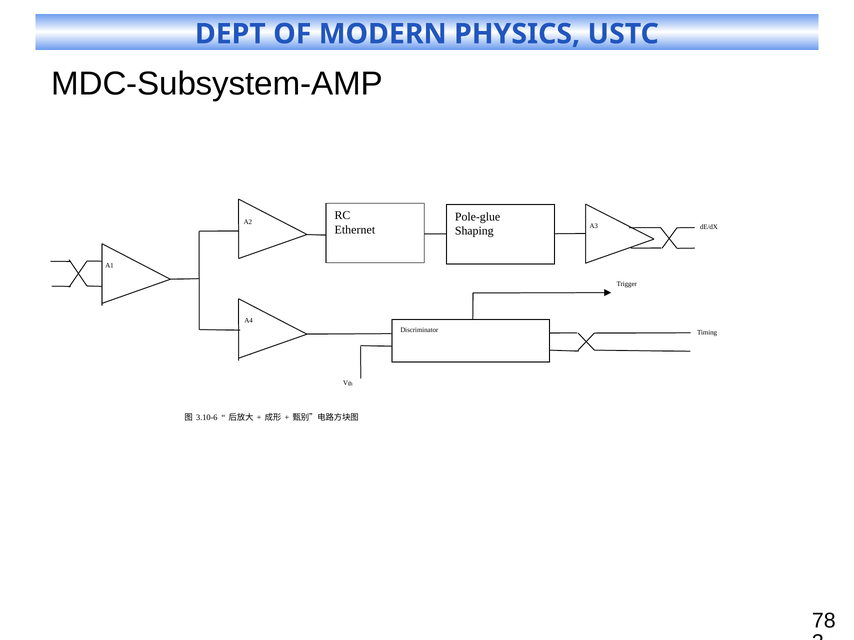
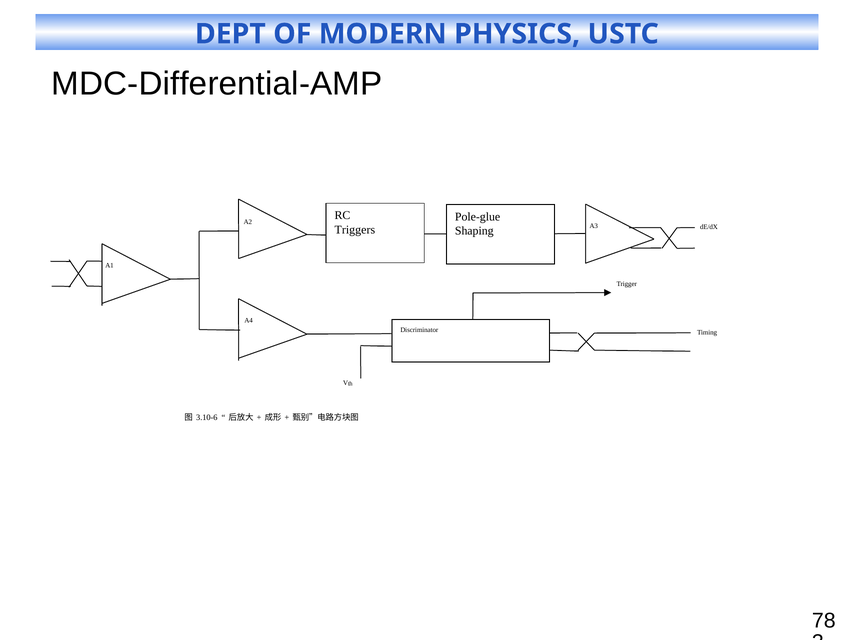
MDC-Subsystem-AMP: MDC-Subsystem-AMP -> MDC-Differential-AMP (217, 84)
Ethernet: Ethernet -> Triggers (355, 230)
